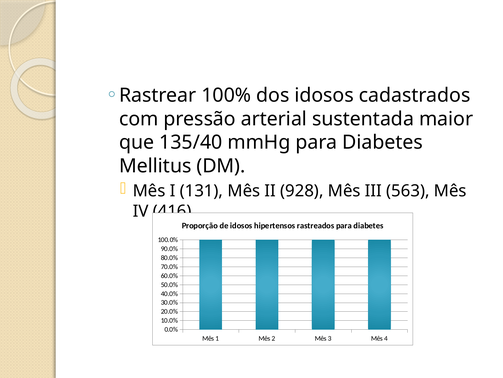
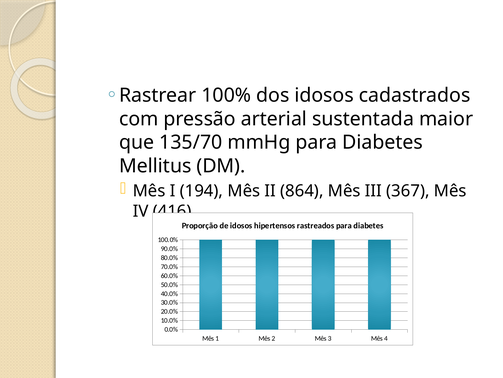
135/40: 135/40 -> 135/70 (191, 142)
131: 131 -> 194 (201, 191)
928: 928 -> 864 (302, 191)
563: 563 -> 367 (408, 191)
